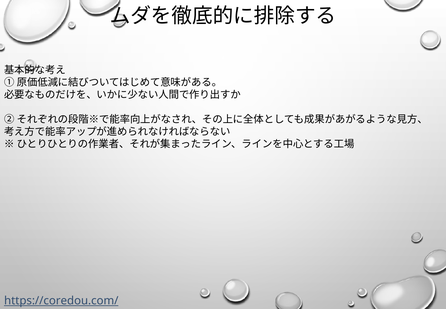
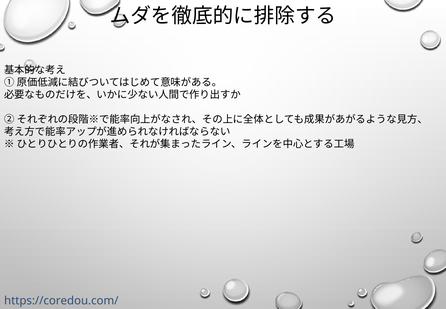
https://coredou.com/ underline: present -> none (61, 300)
